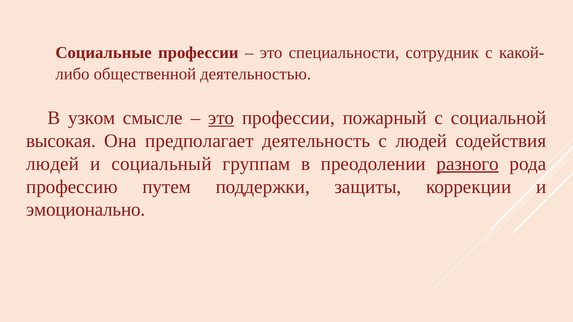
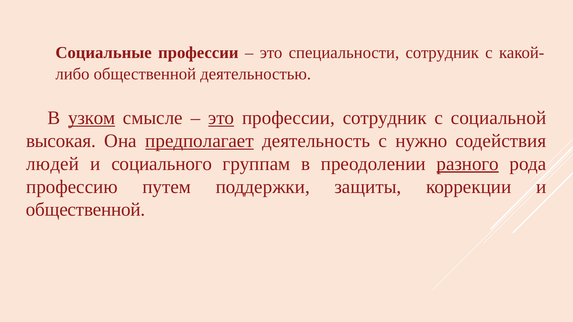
узком underline: none -> present (92, 118)
профессии пожарный: пожарный -> сотрудник (385, 118)
предполагает underline: none -> present (200, 141)
с людей: людей -> нужно (421, 141)
социальный: социальный -> социального (162, 164)
эмоционально: эмоционально -> общественной (86, 210)
